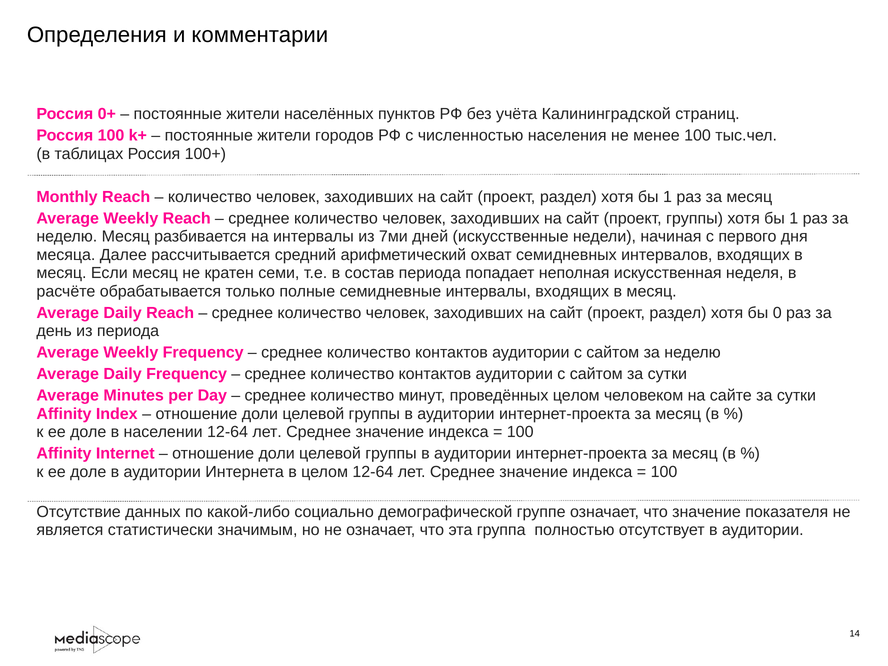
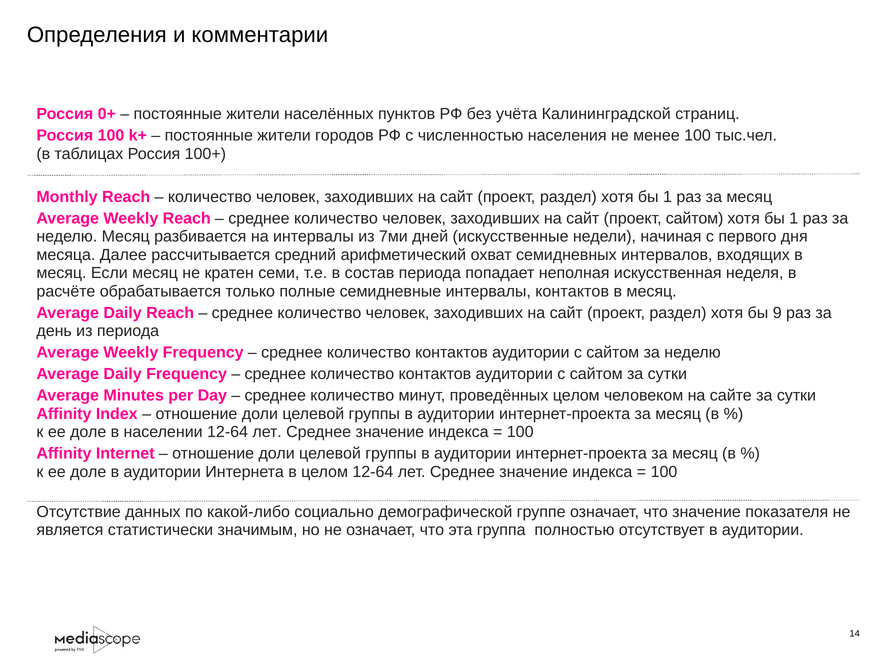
проект группы: группы -> сайтом (695, 218)
интервалы входящих: входящих -> контактов (572, 291)
0: 0 -> 9 (777, 313)
